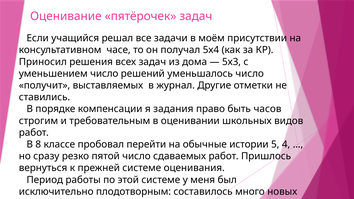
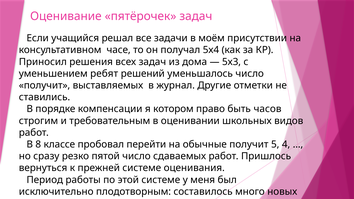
уменьшением число: число -> ребят (104, 74)
задания: задания -> котором (173, 109)
обычные истории: истории -> получит (249, 144)
